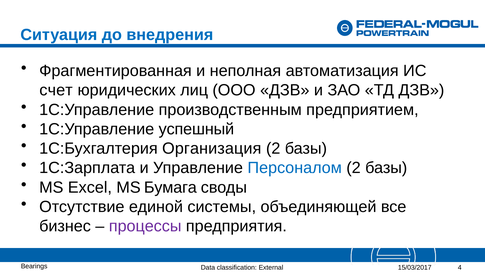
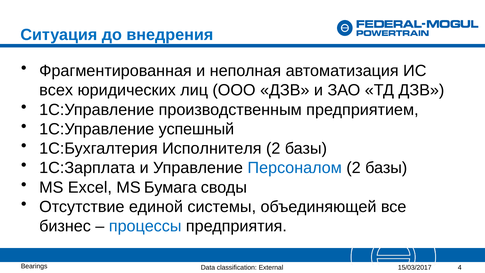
счет: счет -> всех (56, 90)
Организация: Организация -> Исполнителя (212, 148)
процессы colour: purple -> blue (145, 226)
